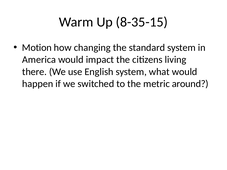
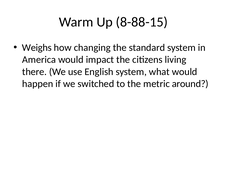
8-35-15: 8-35-15 -> 8-88-15 (142, 22)
Motion: Motion -> Weighs (37, 48)
